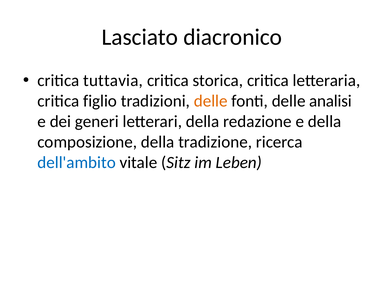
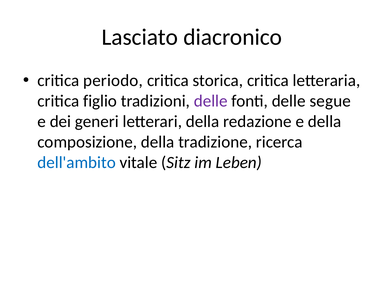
tuttavia: tuttavia -> periodo (113, 81)
delle colour: orange -> purple (211, 101)
analisi: analisi -> segue (330, 101)
